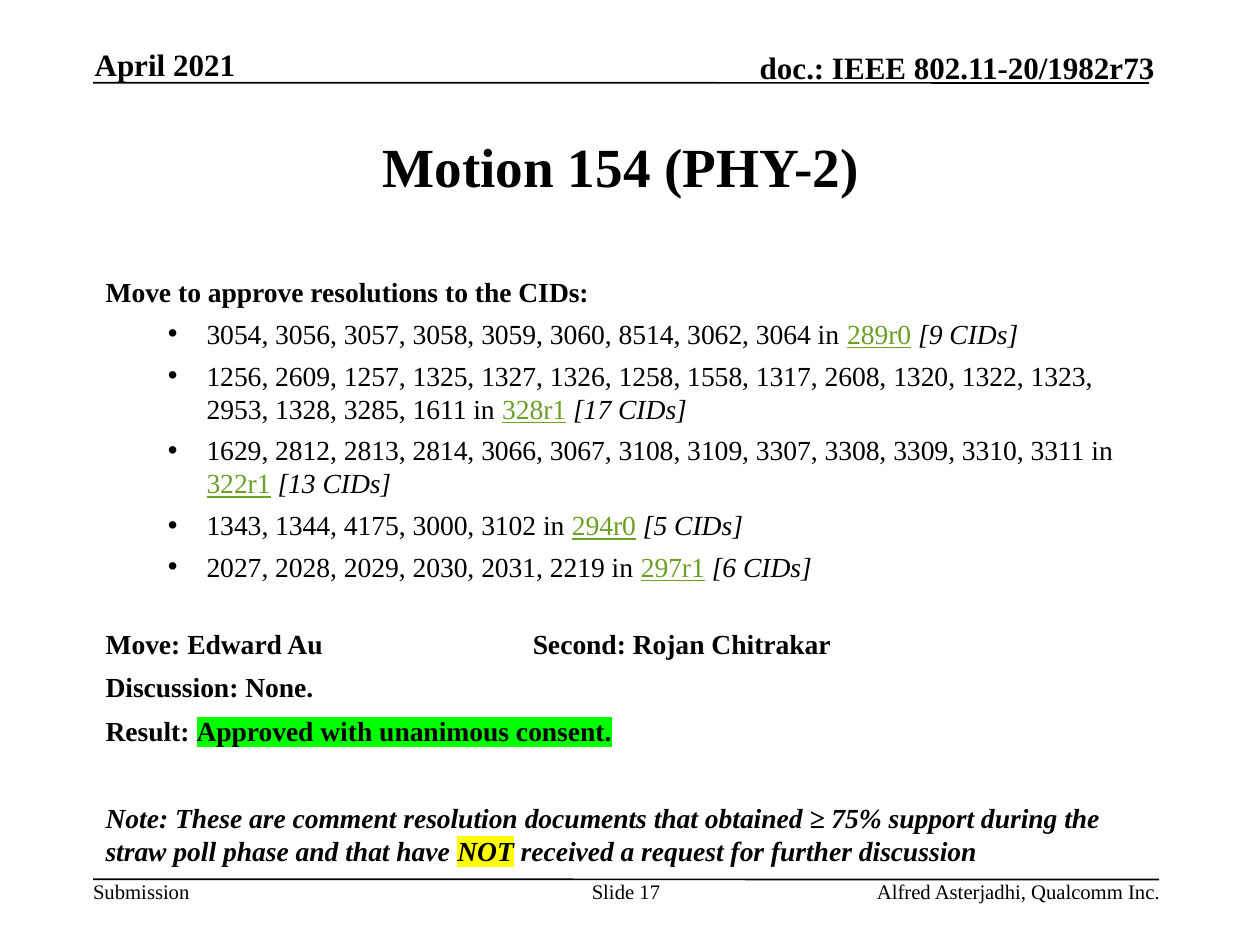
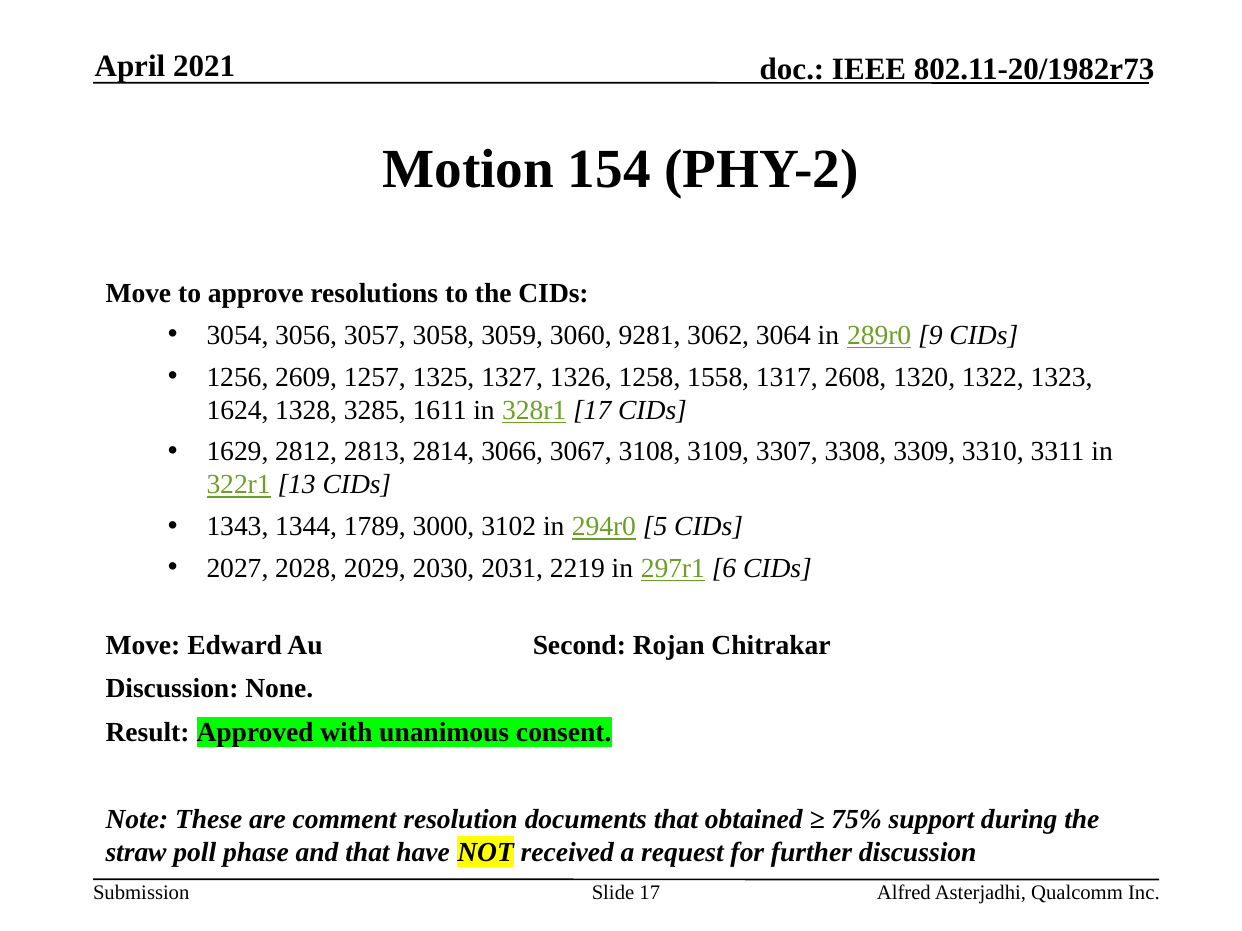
8514: 8514 -> 9281 (650, 336)
2953: 2953 -> 1624 (238, 410)
4175: 4175 -> 1789 (375, 527)
